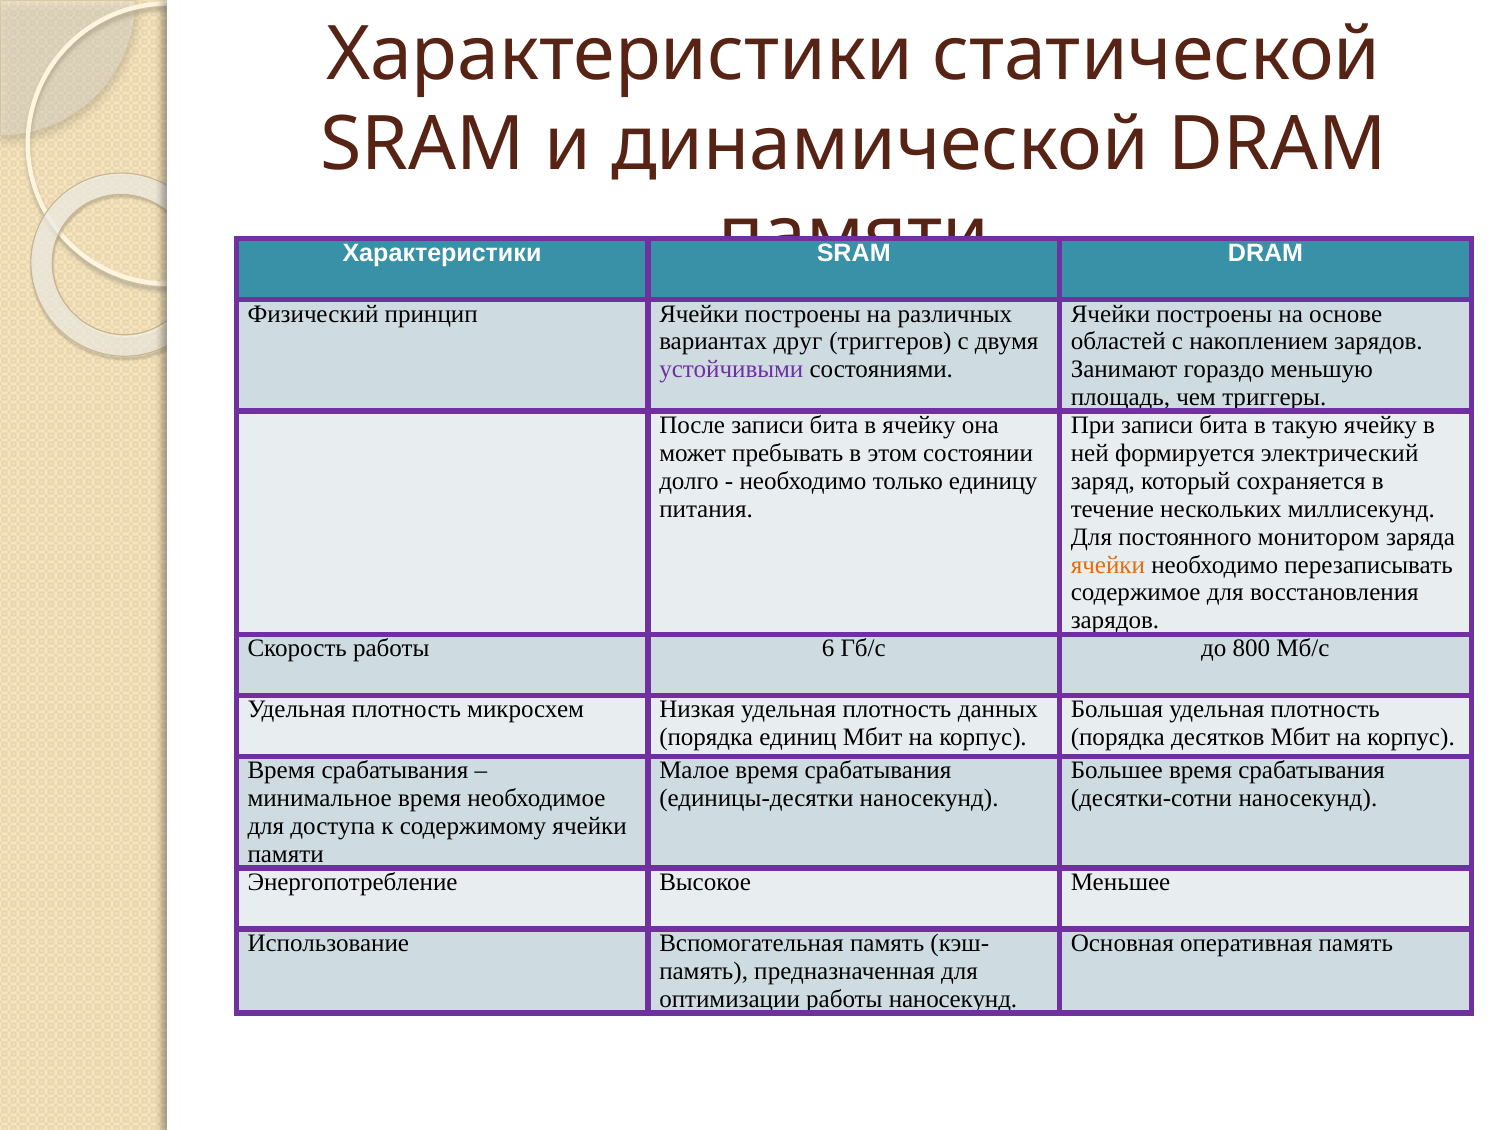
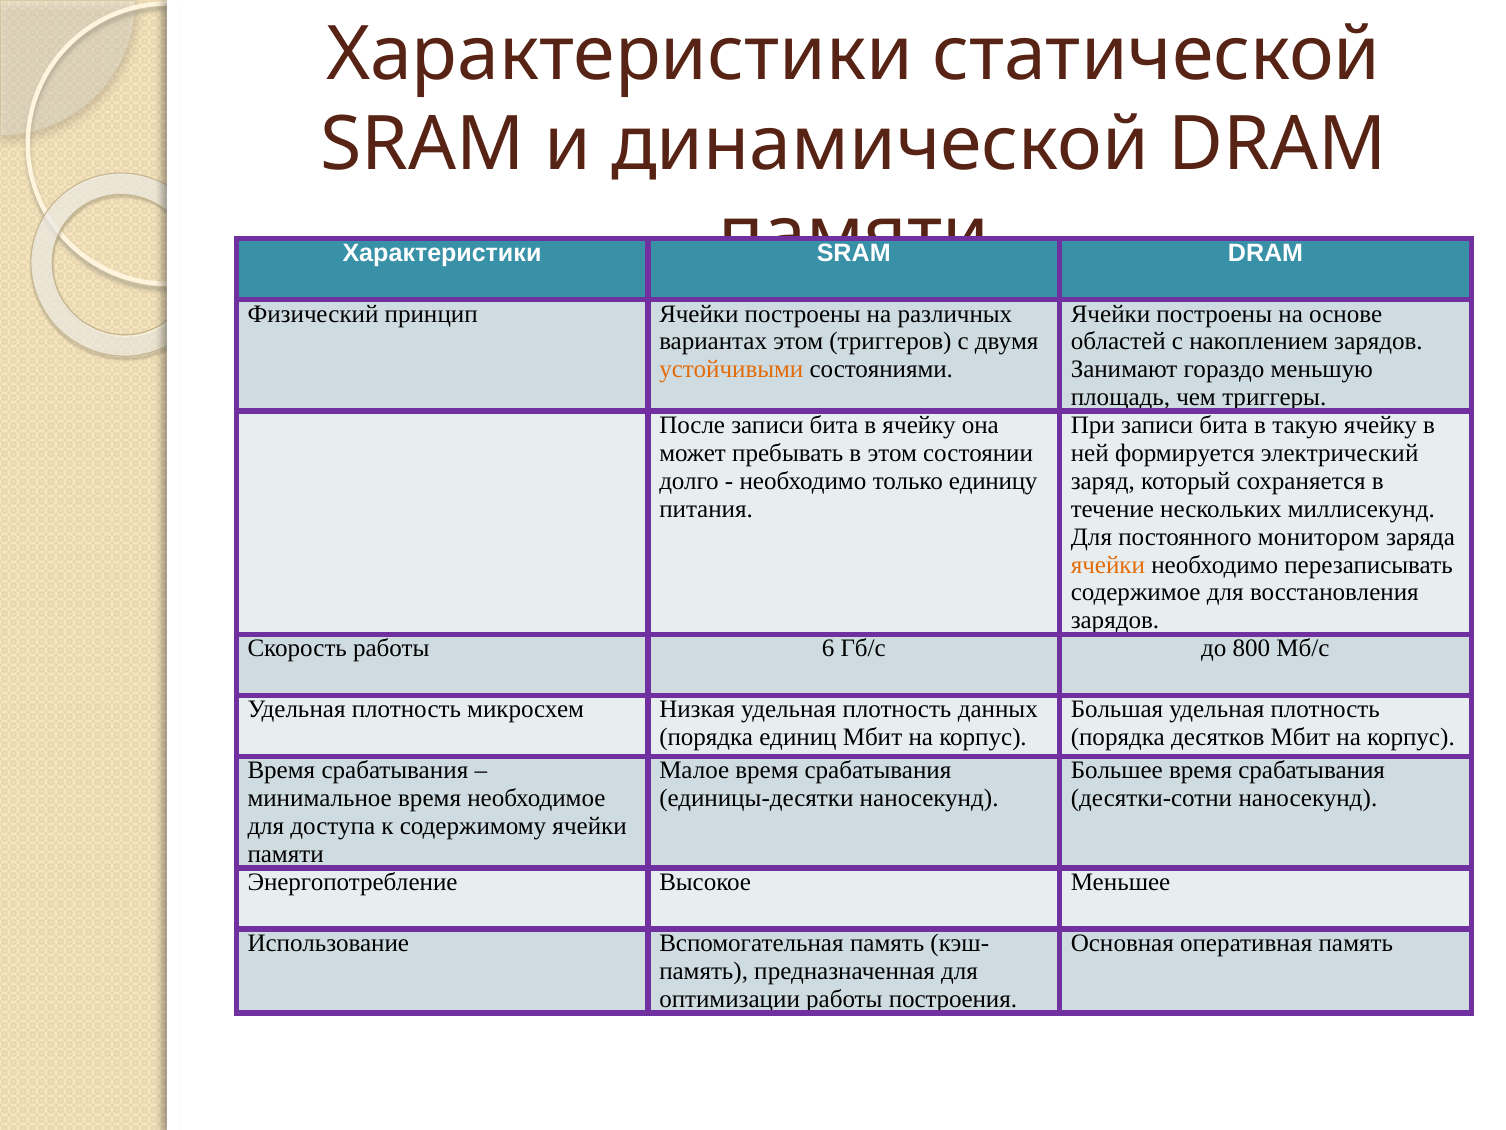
вариантах друг: друг -> этом (798, 341)
устойчивыми colour: purple -> orange (731, 369)
работы наносекунд: наносекунд -> построения (953, 999)
